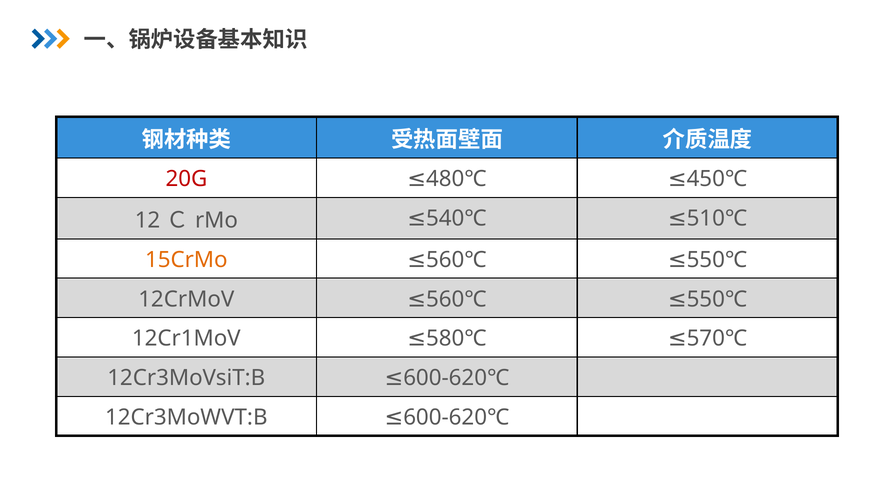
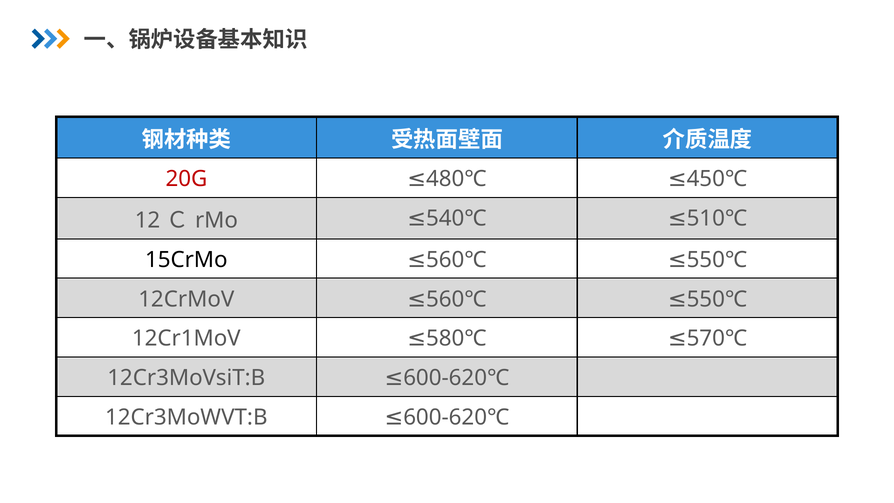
15CrMo colour: orange -> black (186, 260)
